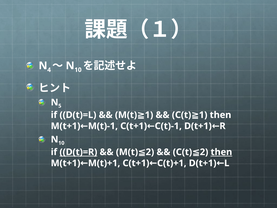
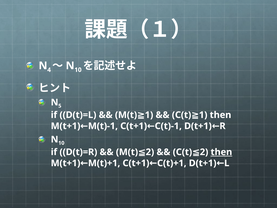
D(t)=R underline: present -> none (78, 152)
